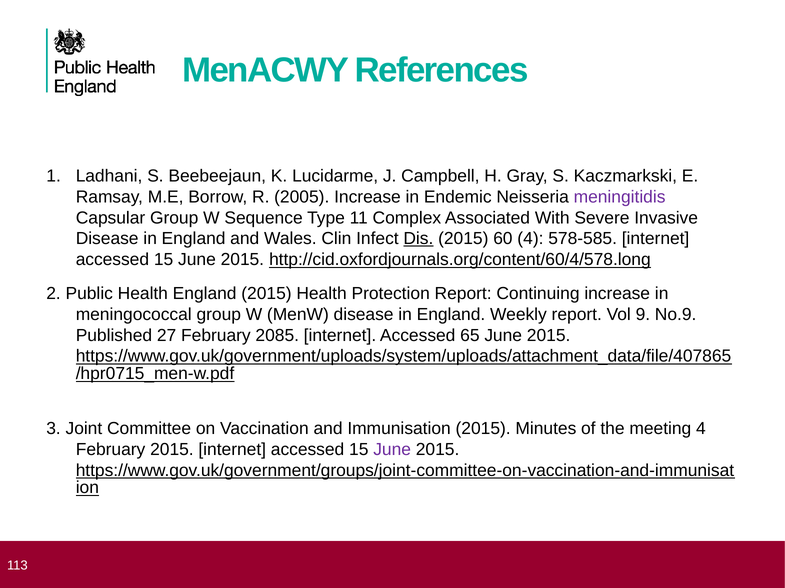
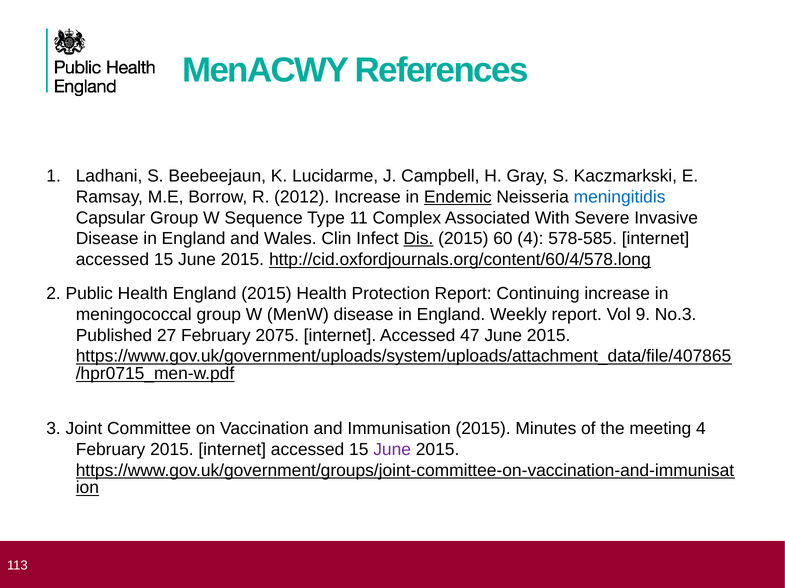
2005: 2005 -> 2012 (302, 197)
Endemic underline: none -> present (458, 197)
meningitidis colour: purple -> blue (620, 197)
No.9: No.9 -> No.3 (676, 315)
2085: 2085 -> 2075 (277, 336)
65: 65 -> 47 (470, 336)
